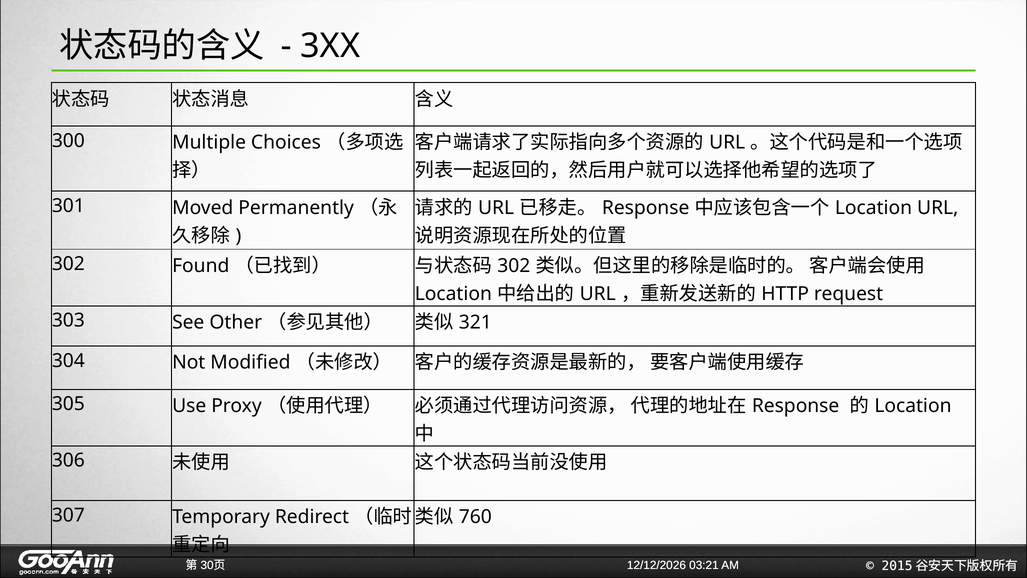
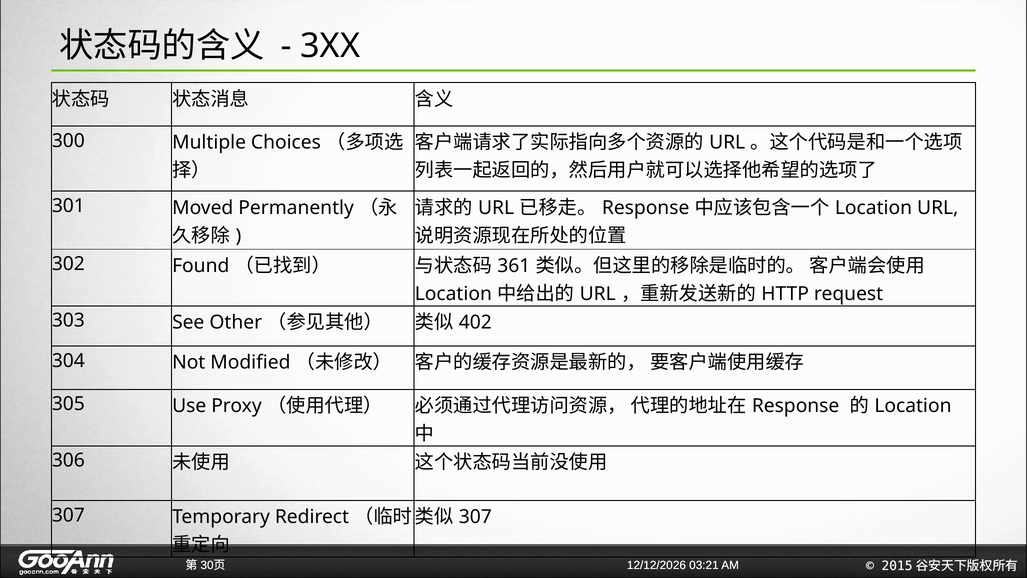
302: 302 -> 361 (514, 266)
321: 321 -> 402 (475, 322)
760: 760 -> 307 (475, 517)
